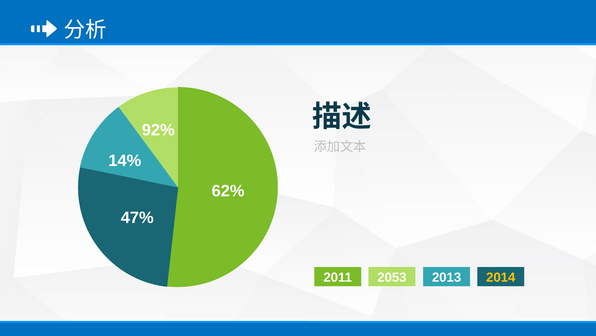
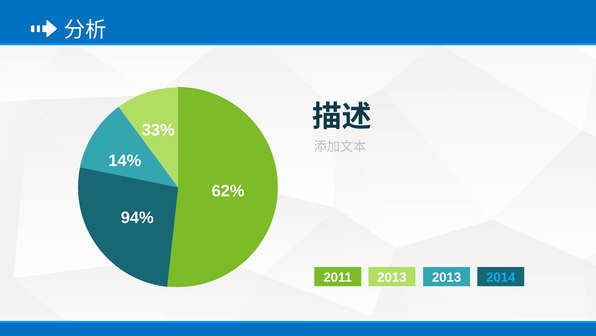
92%: 92% -> 33% (158, 130)
47%: 47% -> 94% (137, 218)
2011 2053: 2053 -> 2013 (392, 278)
2014 colour: yellow -> light blue (501, 278)
